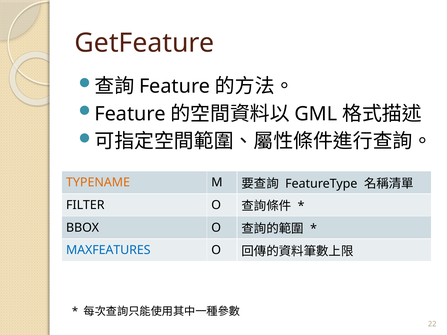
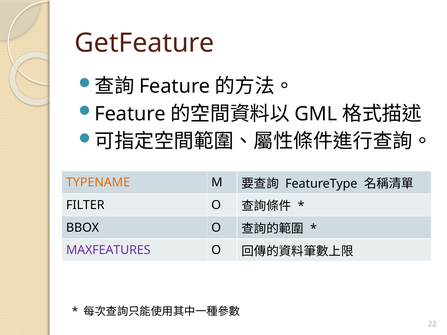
MAXFEATURES colour: blue -> purple (108, 250)
